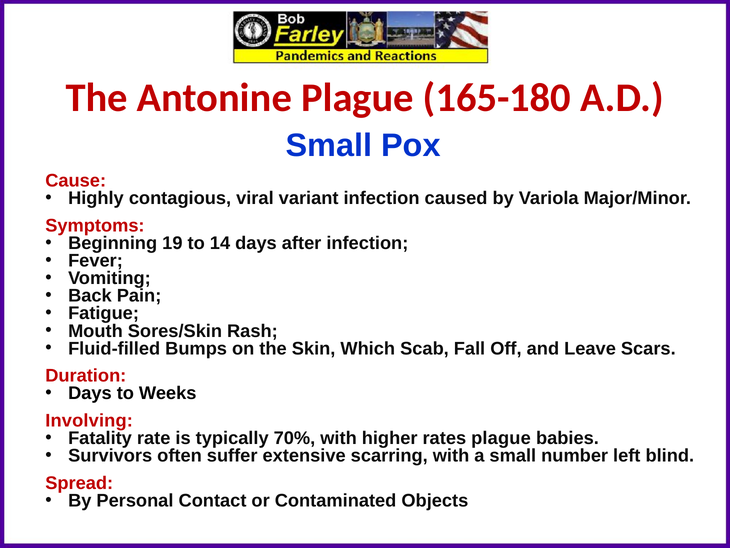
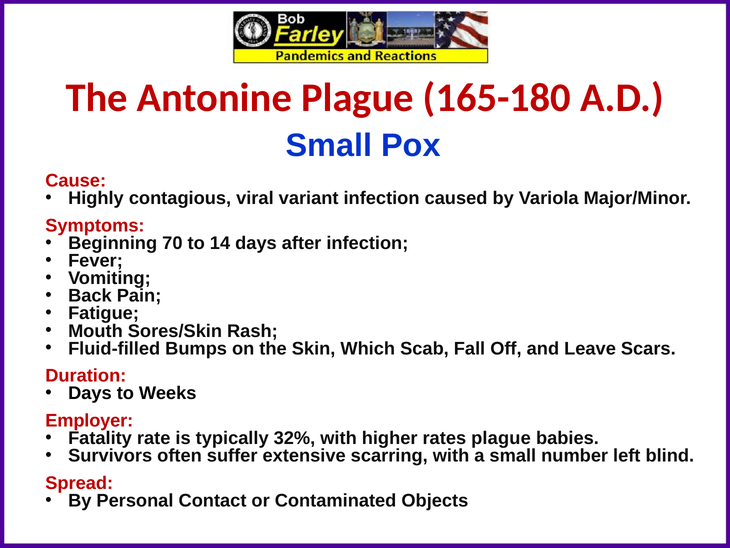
19: 19 -> 70 (172, 243)
Involving: Involving -> Employer (89, 420)
70%: 70% -> 32% (294, 438)
